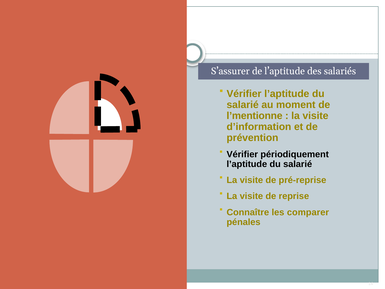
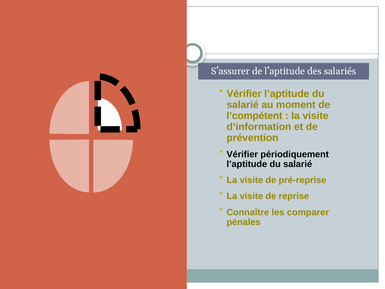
l’mentionne: l’mentionne -> l’compétent (255, 116)
